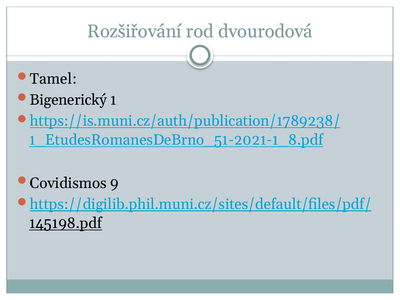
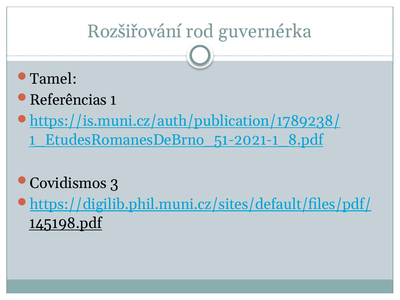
dvourodová: dvourodová -> guvernérka (265, 31)
Bigenerický: Bigenerický -> Referências (68, 100)
9: 9 -> 3 (114, 183)
